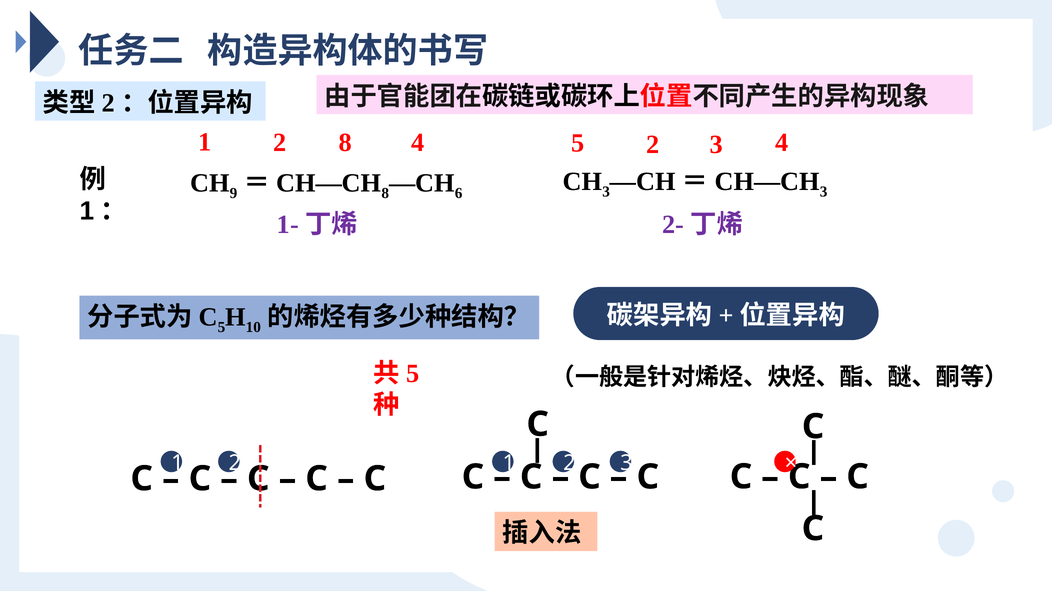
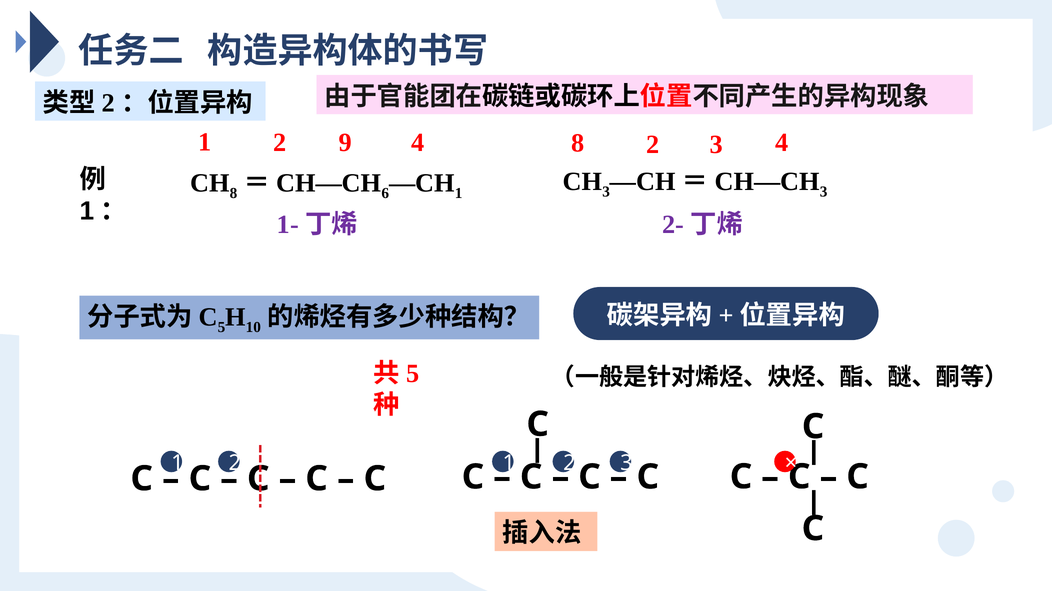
2 8: 8 -> 9 (345, 143)
4 5: 5 -> 8 (578, 143)
9: 9 -> 8 (233, 194)
8: 8 -> 6 (385, 194)
6: 6 -> 1 (459, 194)
